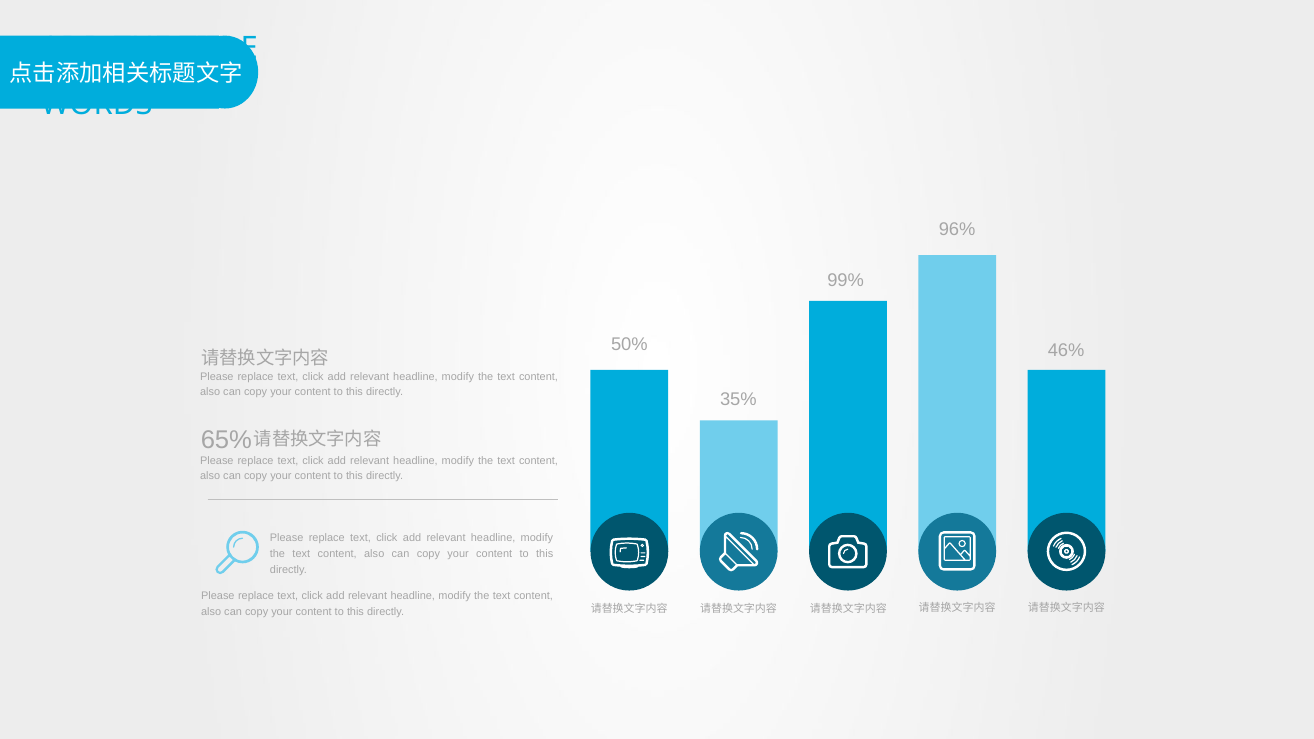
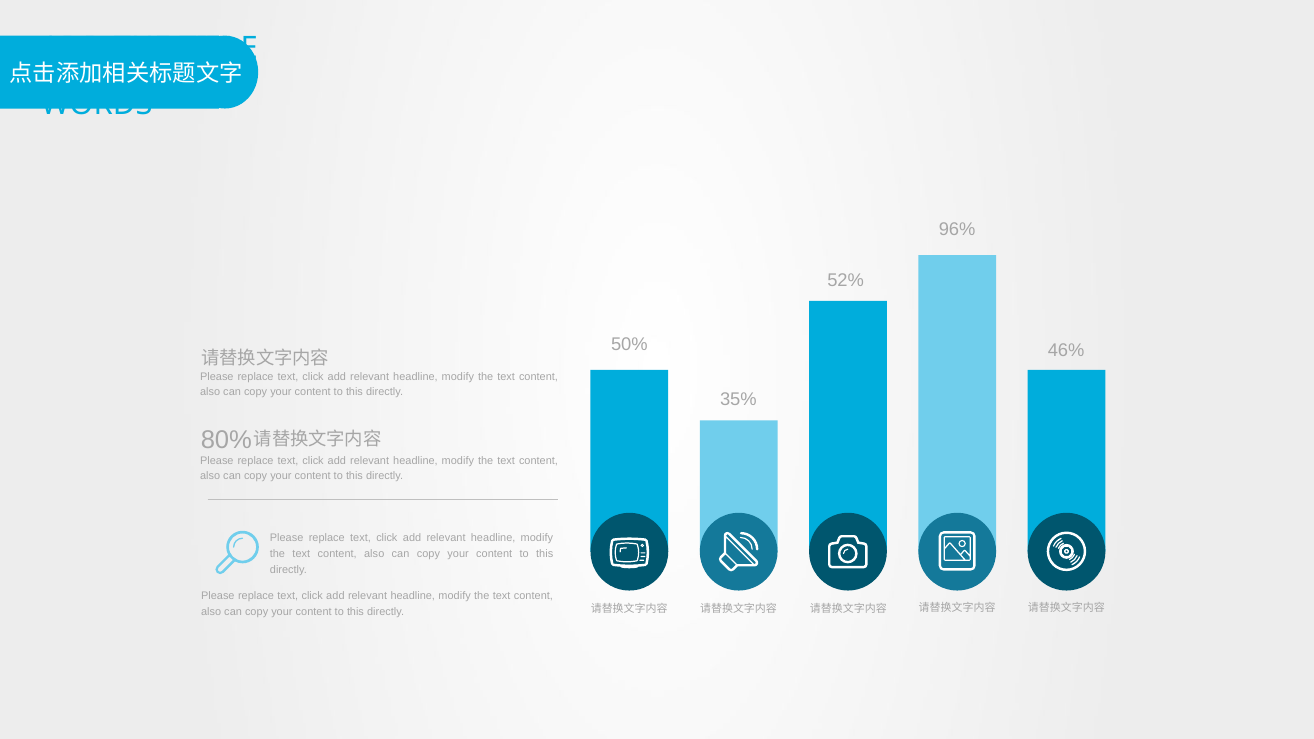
99%: 99% -> 52% (846, 281)
65%: 65% -> 80% (226, 440)
